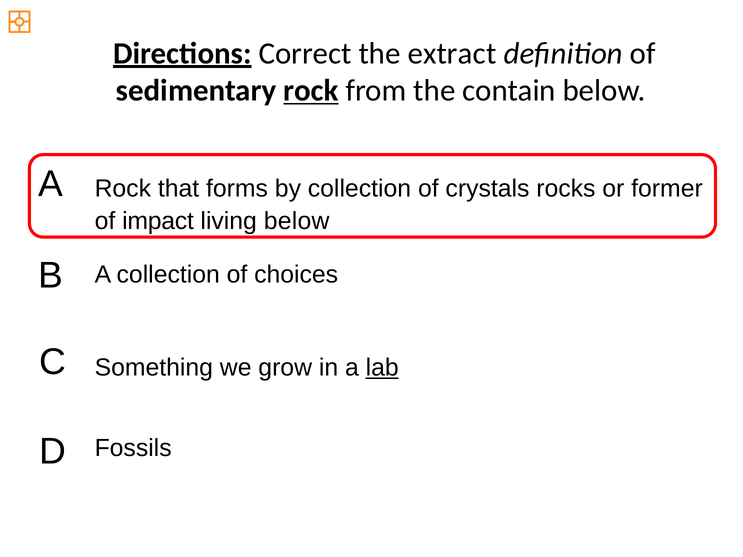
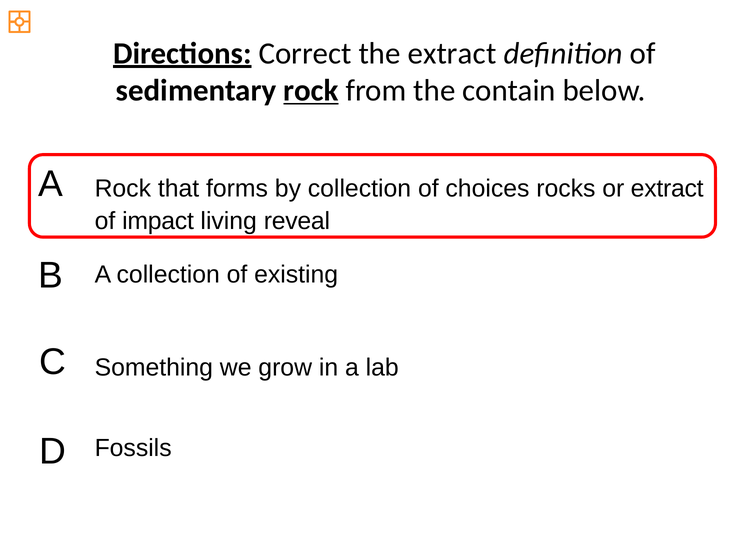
crystals: crystals -> choices (487, 188)
or former: former -> extract (667, 188)
living below: below -> reveal (297, 221)
choices: choices -> existing (296, 275)
lab underline: present -> none (382, 368)
